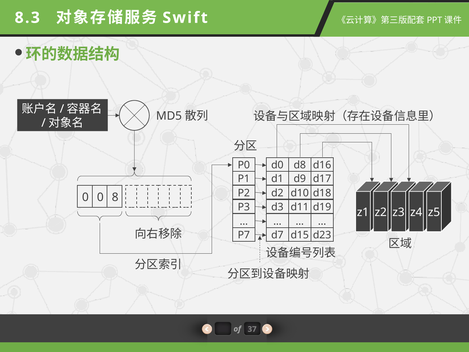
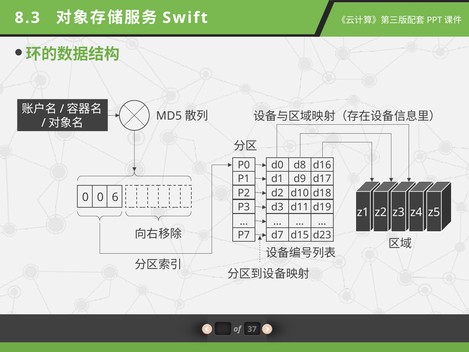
8: 8 -> 6 (115, 197)
